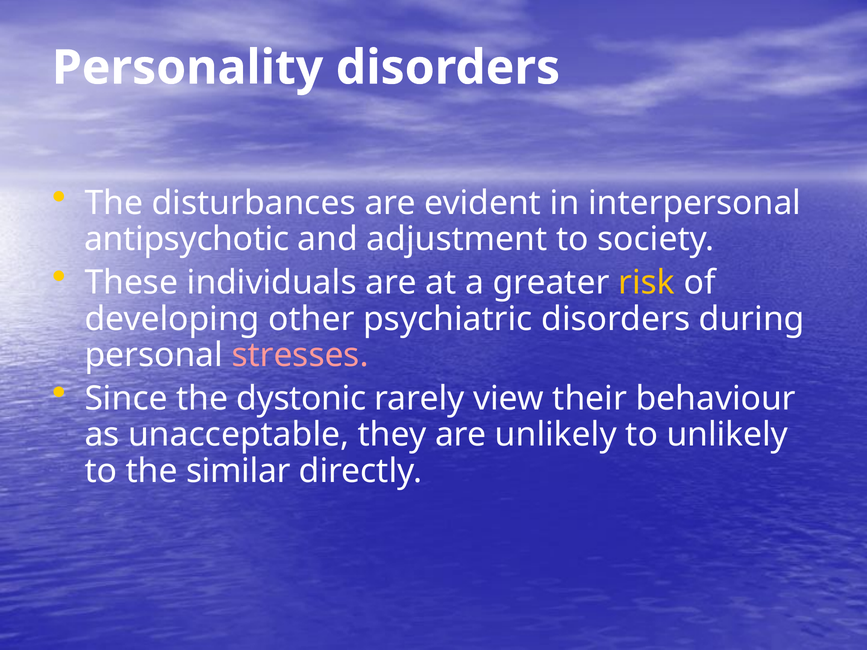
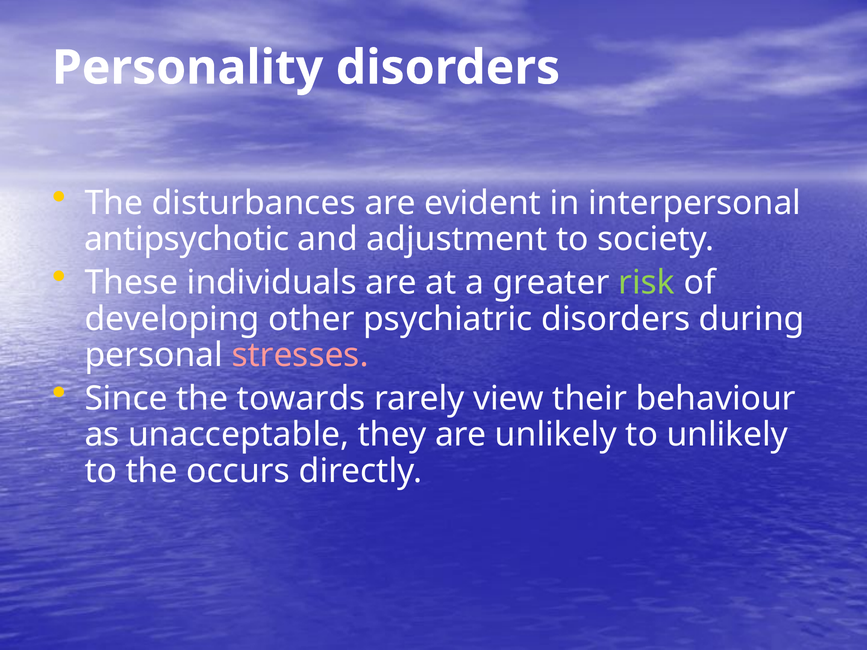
risk colour: yellow -> light green (647, 283)
dystonic: dystonic -> towards (301, 399)
similar: similar -> occurs (238, 471)
